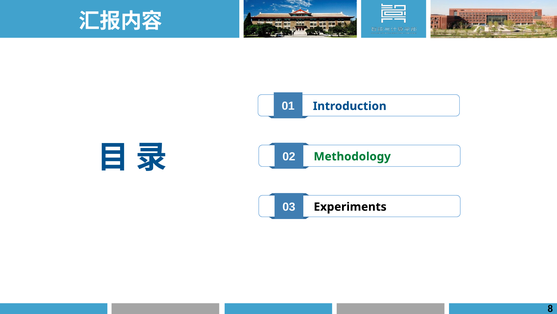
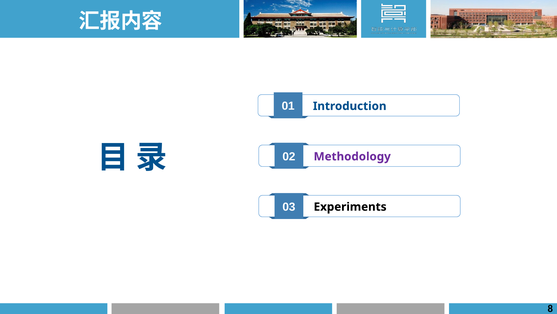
Methodology colour: green -> purple (352, 156)
